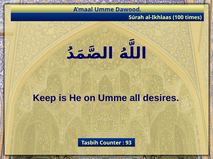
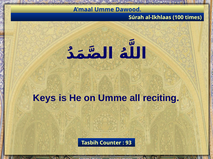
Keep: Keep -> Keys (44, 98)
desires: desires -> reciting (161, 98)
